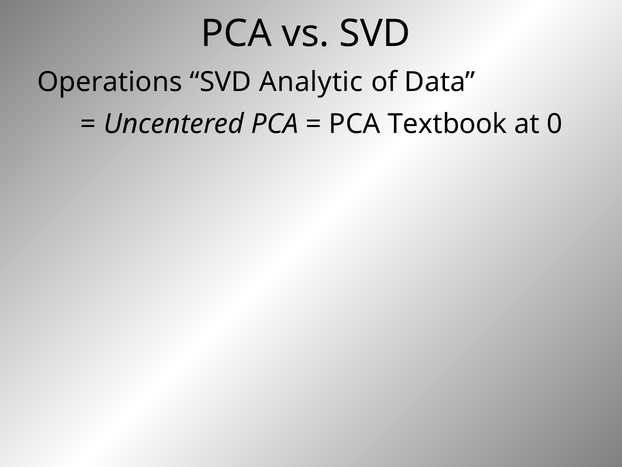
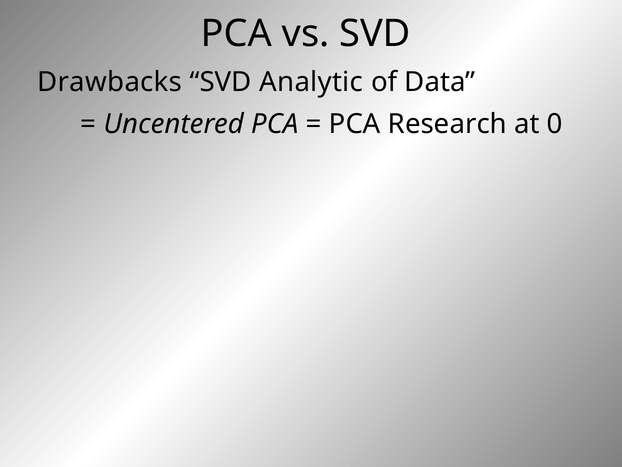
Operations: Operations -> Drawbacks (110, 82)
Textbook: Textbook -> Research (447, 124)
